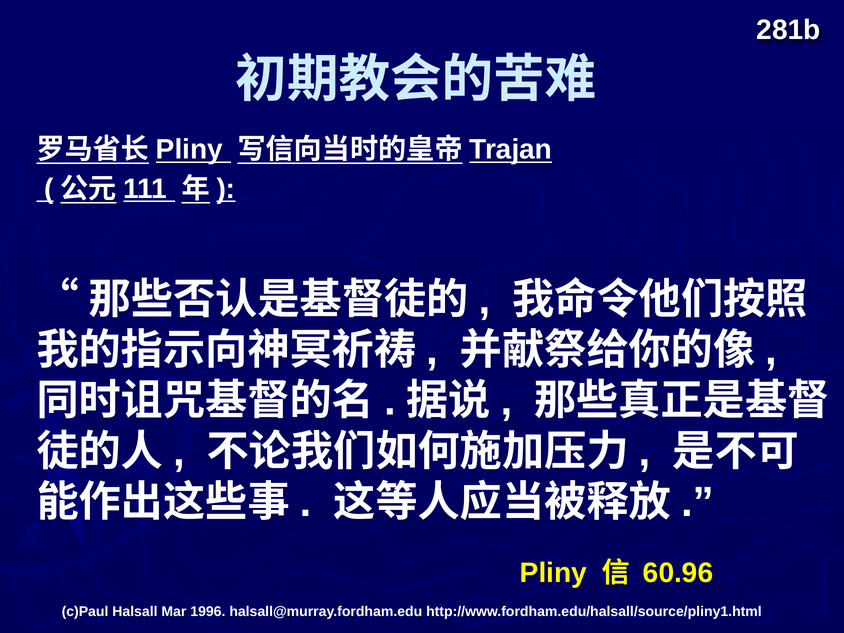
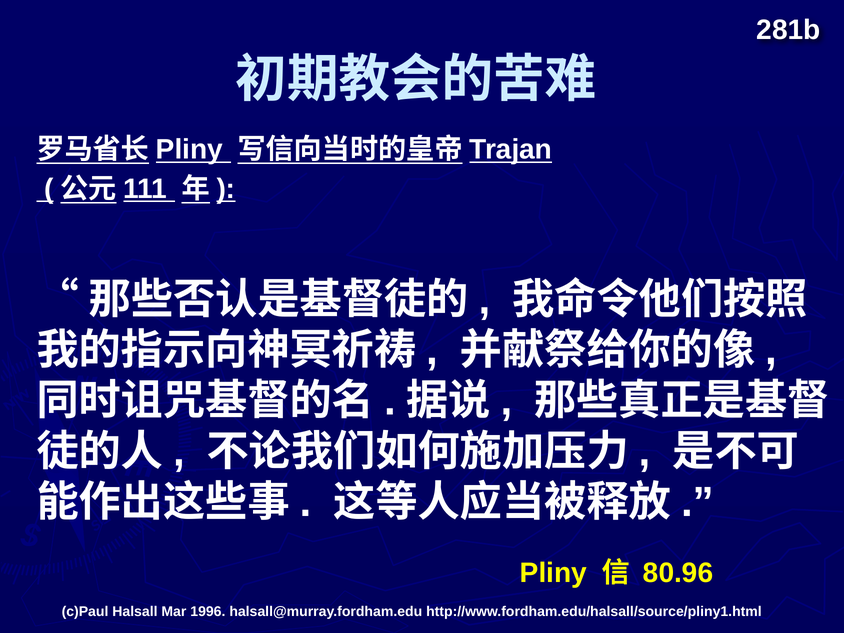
60.96: 60.96 -> 80.96 (678, 573)
